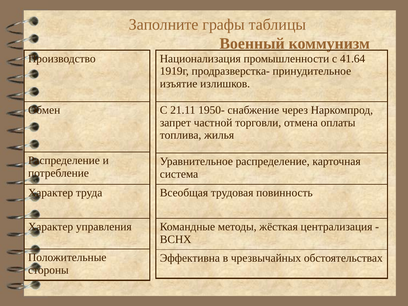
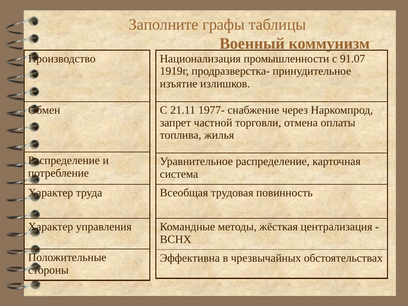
41.64: 41.64 -> 91.07 (353, 59)
1950-: 1950- -> 1977- (211, 110)
